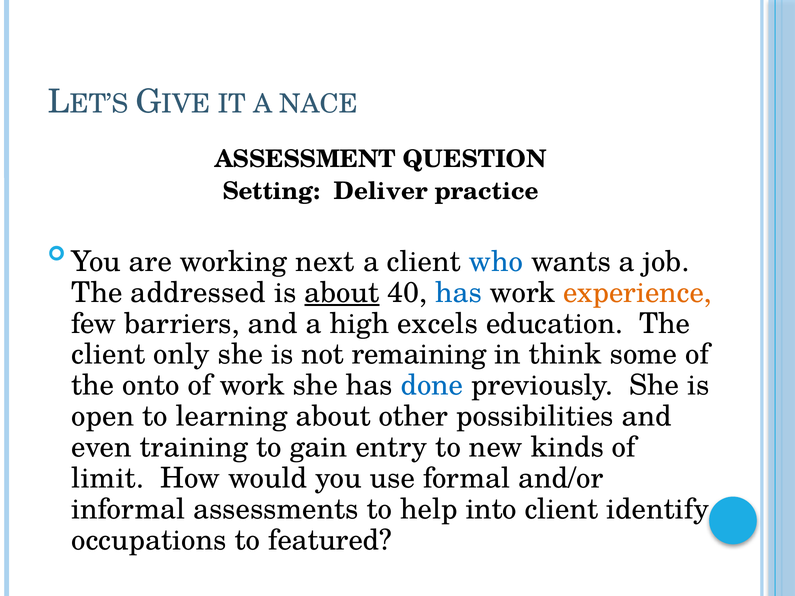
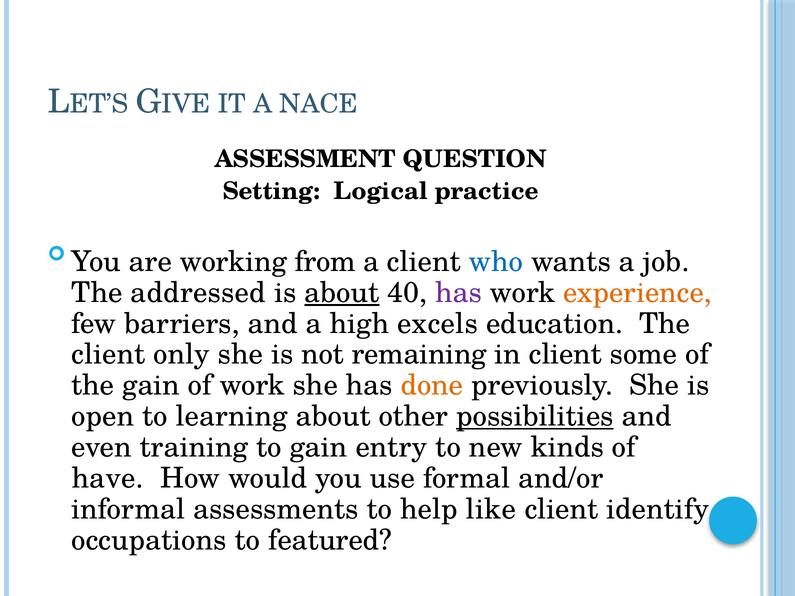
Deliver: Deliver -> Logical (381, 191)
next: next -> from (325, 262)
has colour: blue -> purple (459, 293)
in think: think -> client (565, 355)
the onto: onto -> gain (151, 386)
done colour: blue -> orange (432, 386)
possibilities underline: none -> present (535, 417)
limit: limit -> have (108, 479)
into: into -> like (491, 510)
